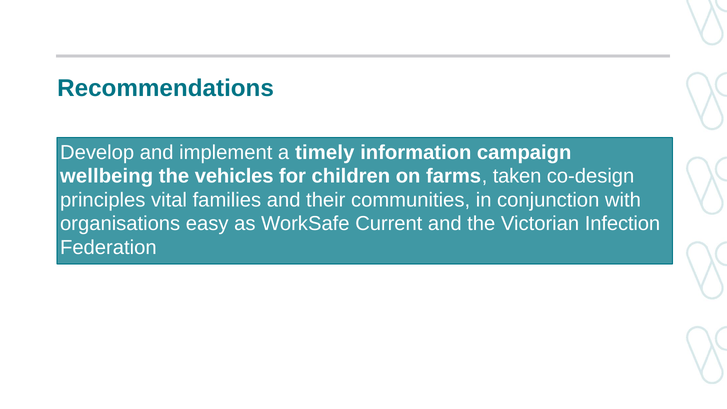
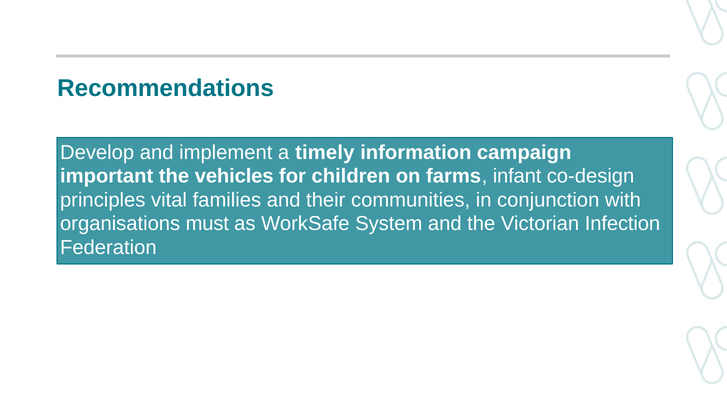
wellbeing: wellbeing -> important (107, 176)
taken: taken -> infant (517, 176)
easy: easy -> must (207, 224)
Current: Current -> System (389, 224)
